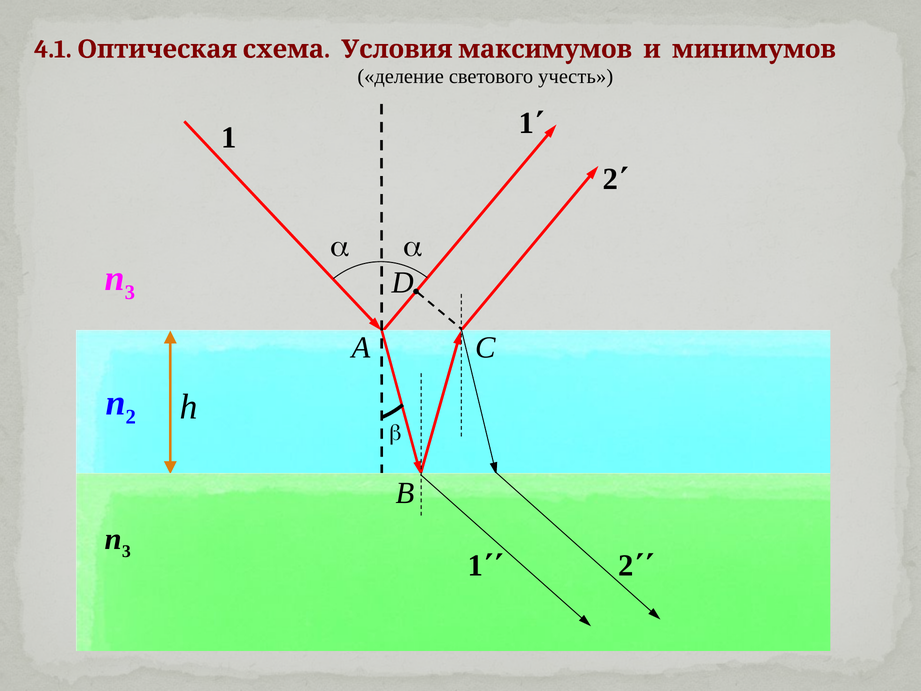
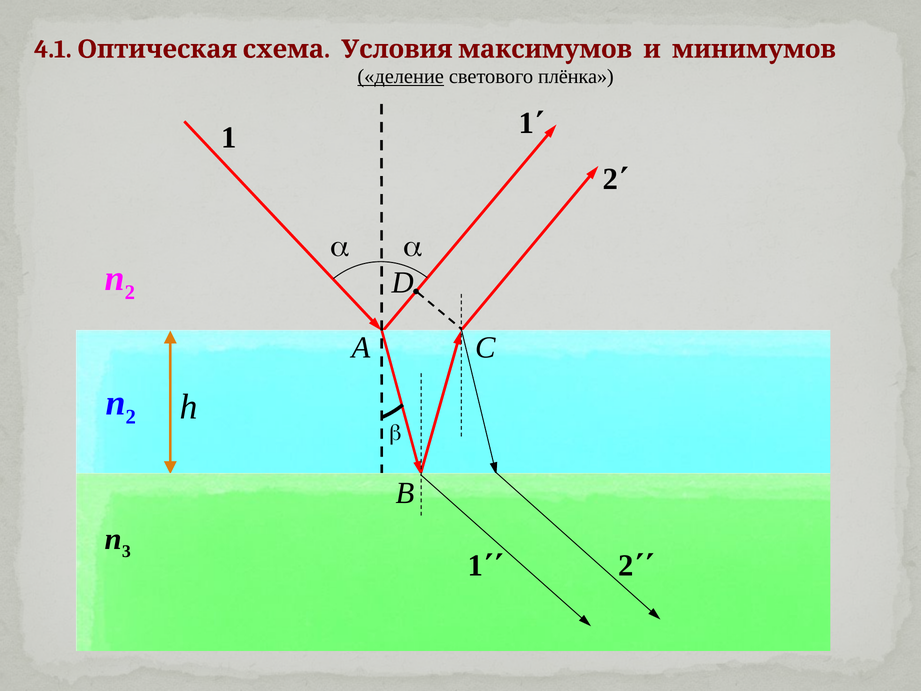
деление underline: none -> present (401, 77)
учесть: учесть -> плёнка (576, 77)
3: 3 -> 2 (130, 292)
